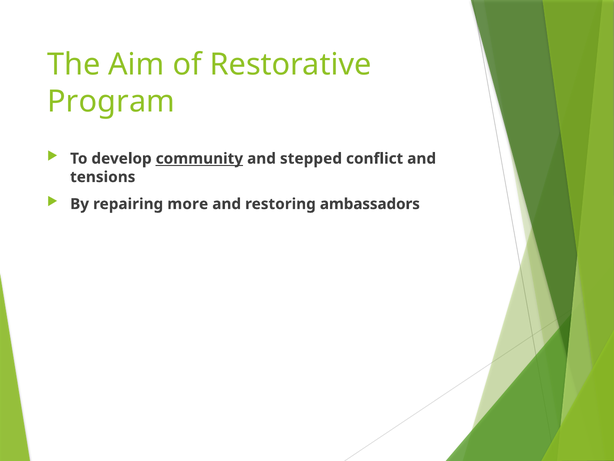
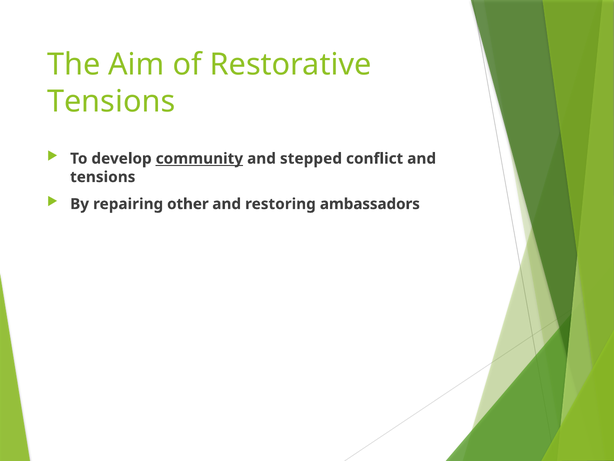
Program: Program -> Tensions (111, 101)
more: more -> other (188, 204)
